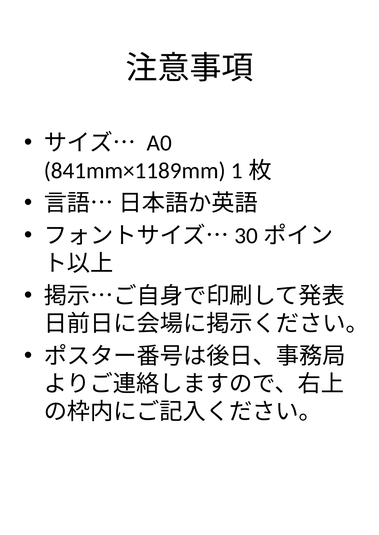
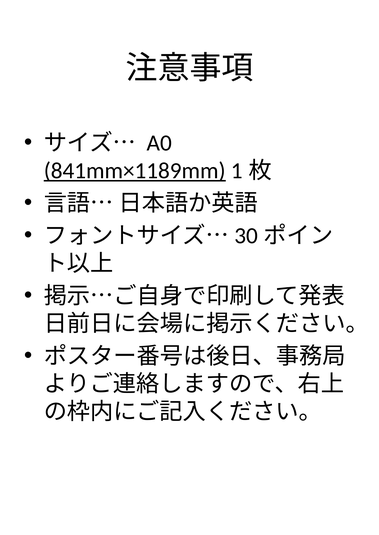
841mm×1189mm underline: none -> present (135, 171)
